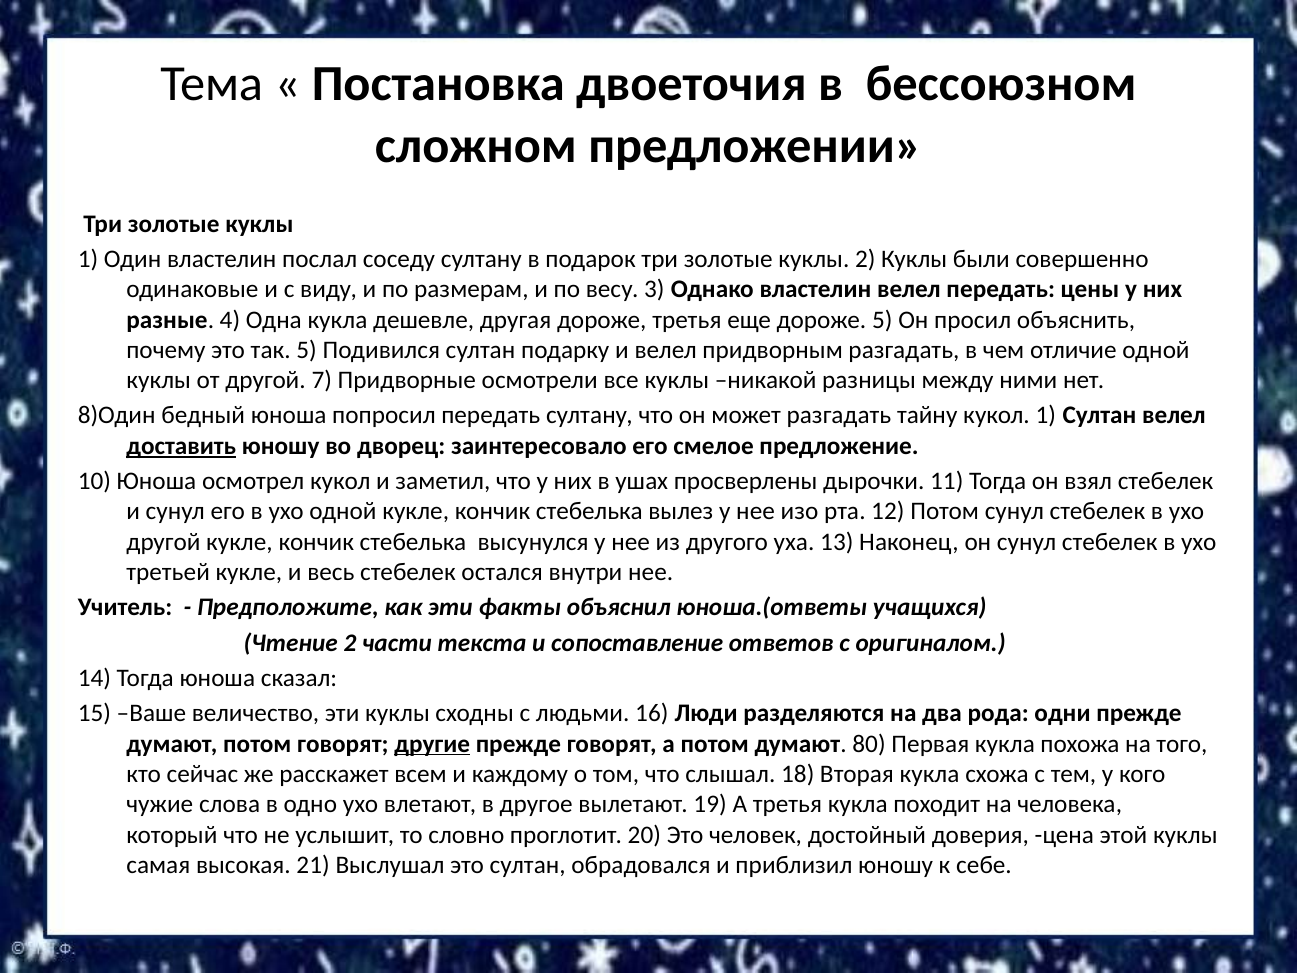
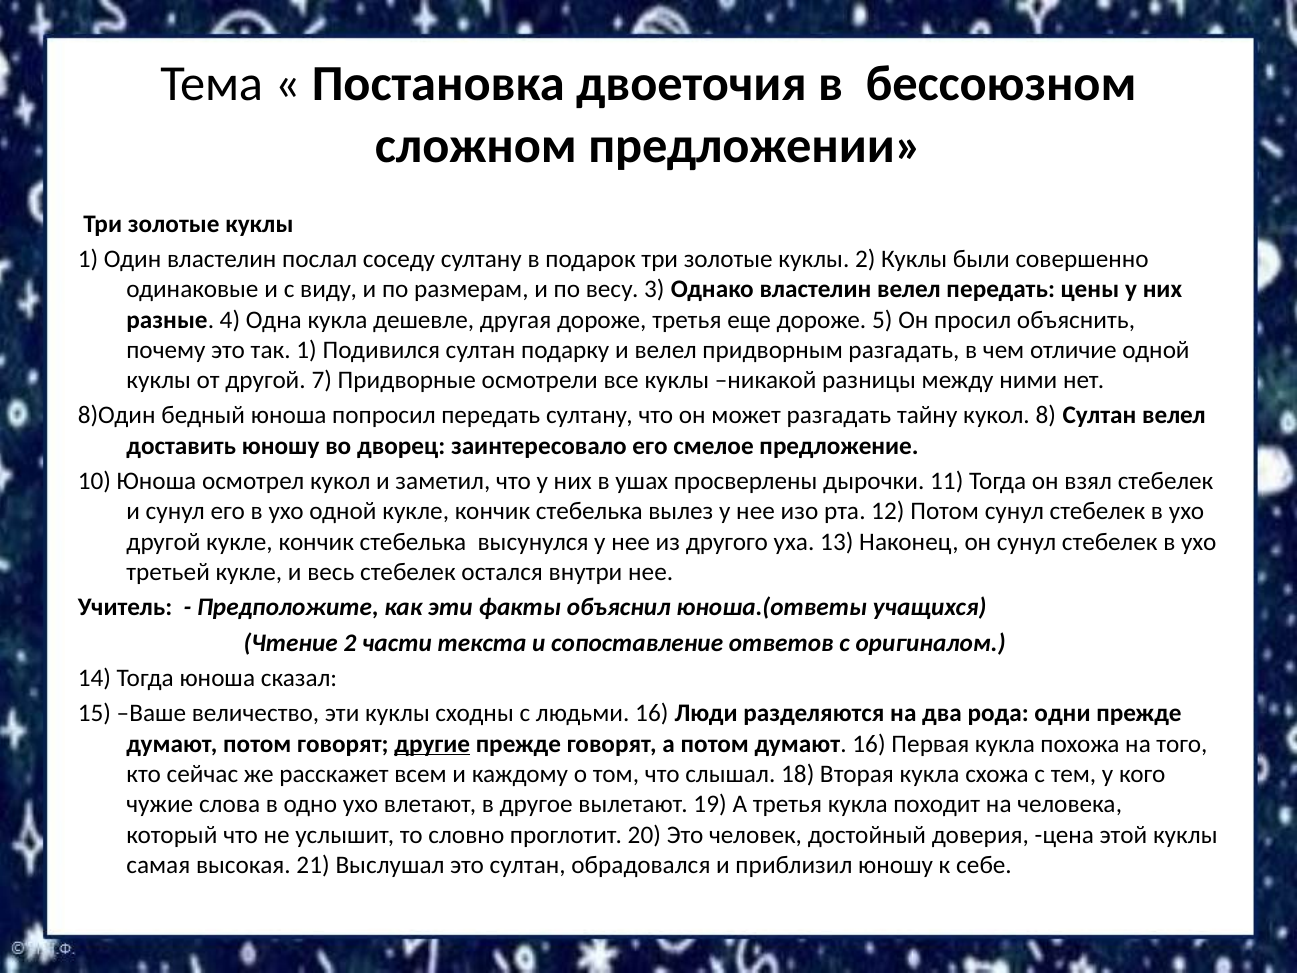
так 5: 5 -> 1 (307, 350)
кукол 1: 1 -> 8 (1046, 416)
доставить underline: present -> none (181, 446)
думают 80: 80 -> 16 (869, 744)
